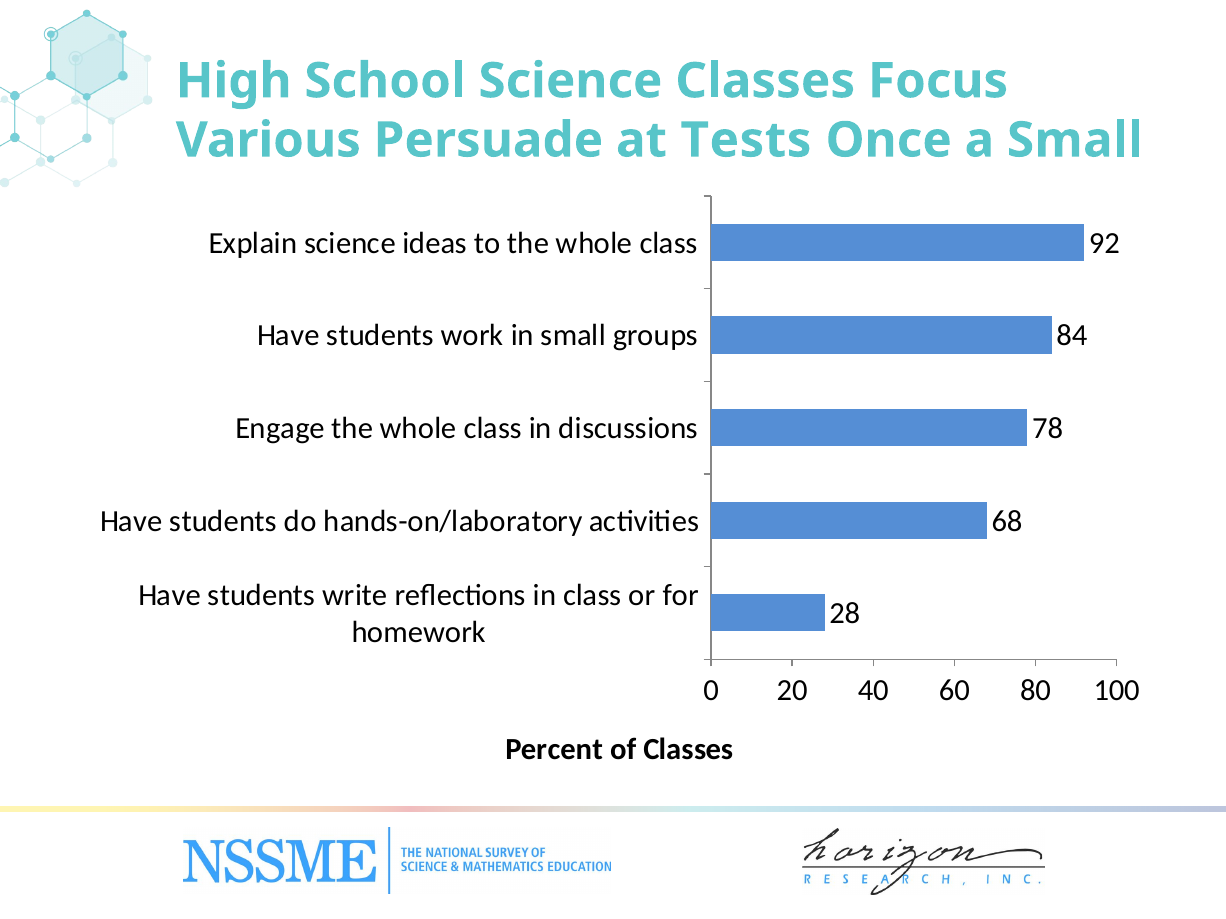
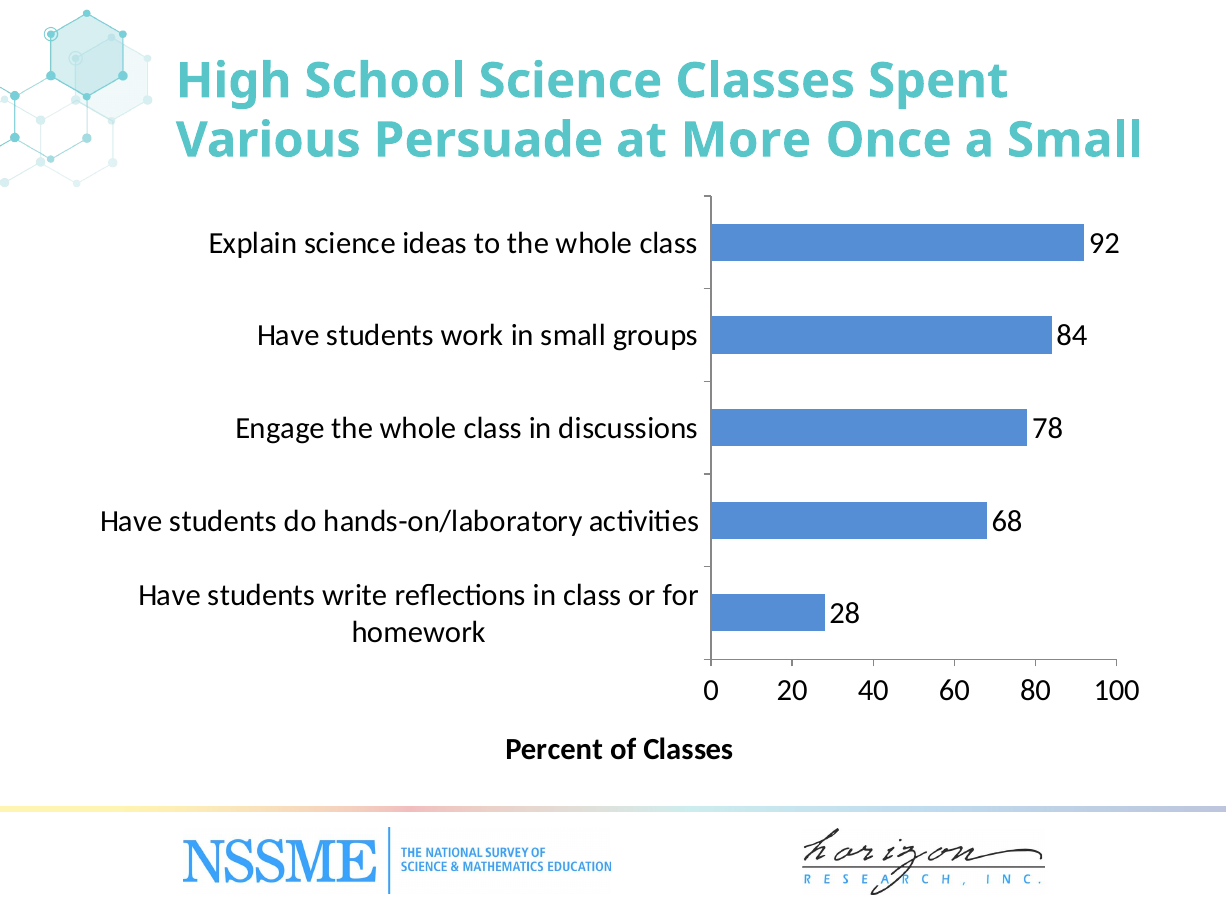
Focus: Focus -> Spent (938, 81)
Tests: Tests -> More (746, 140)
